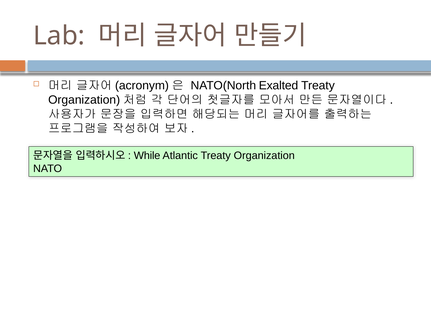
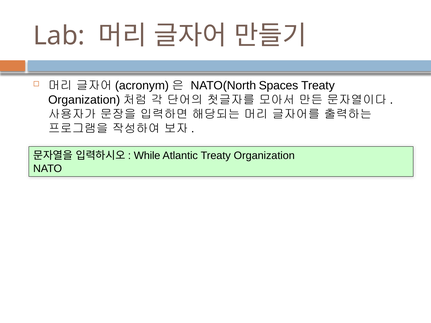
Exalted: Exalted -> Spaces (278, 86)
